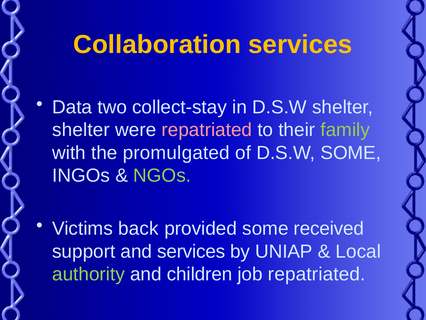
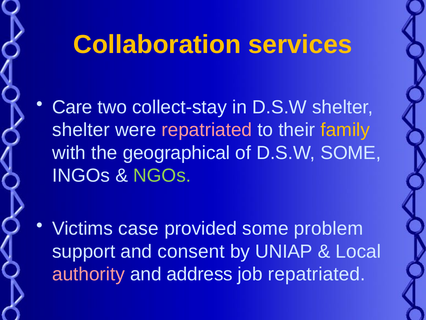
Data: Data -> Care (72, 107)
family colour: light green -> yellow (345, 130)
promulgated: promulgated -> geographical (176, 153)
back: back -> case (139, 228)
received: received -> problem (329, 228)
and services: services -> consent (191, 251)
authority colour: light green -> pink (88, 274)
children: children -> address (200, 274)
